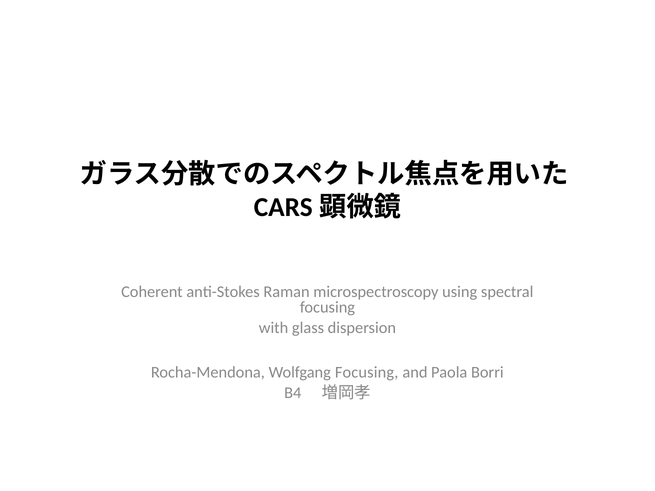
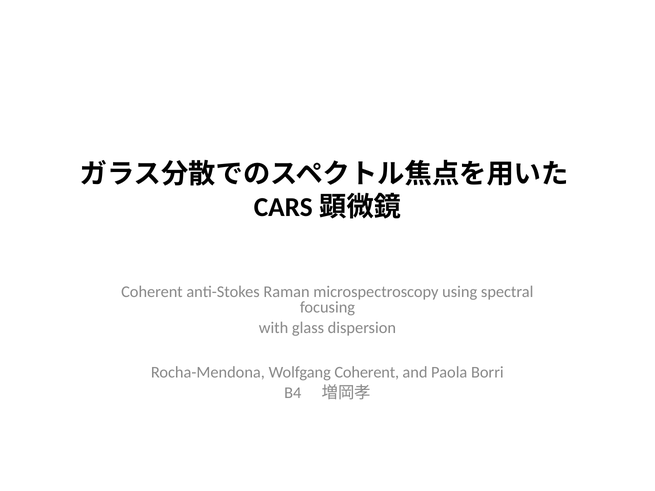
Wolfgang Focusing: Focusing -> Coherent (367, 373)
